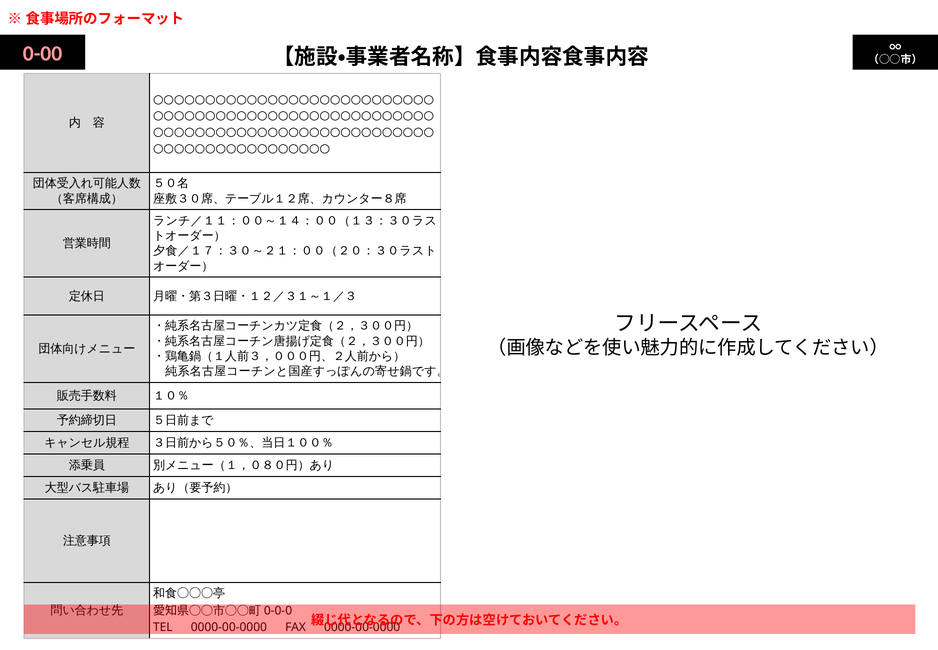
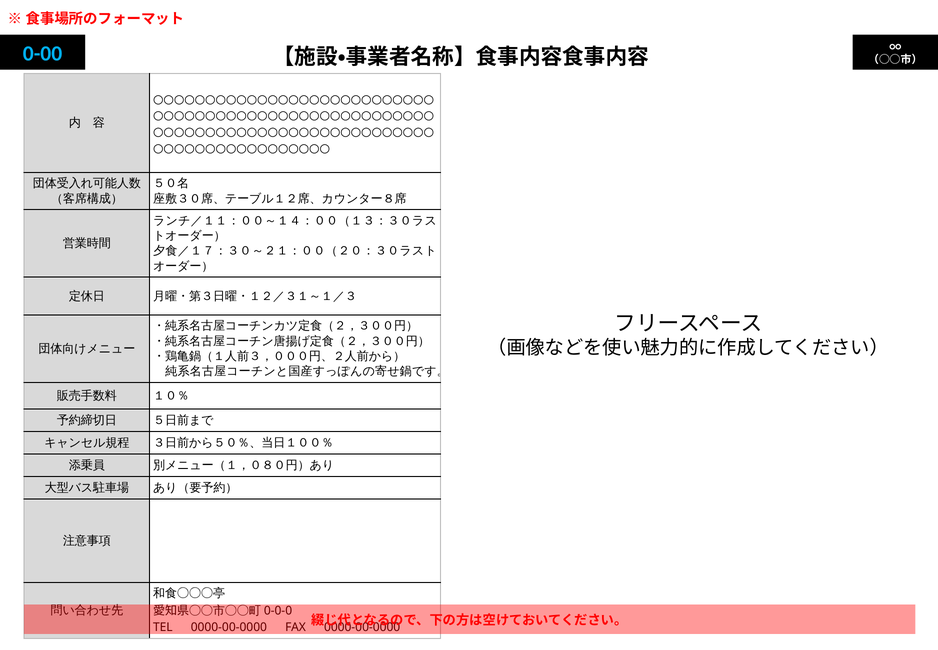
0-00 colour: pink -> light blue (43, 53)
